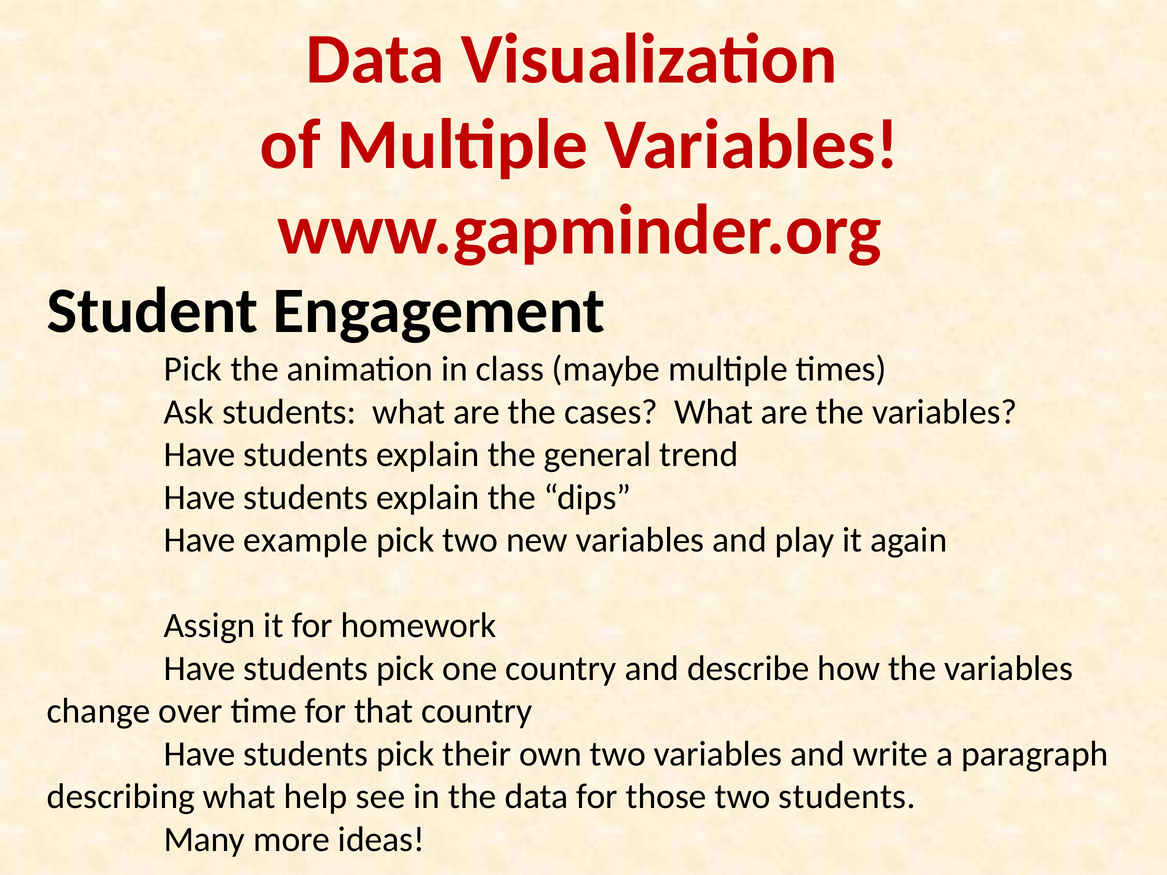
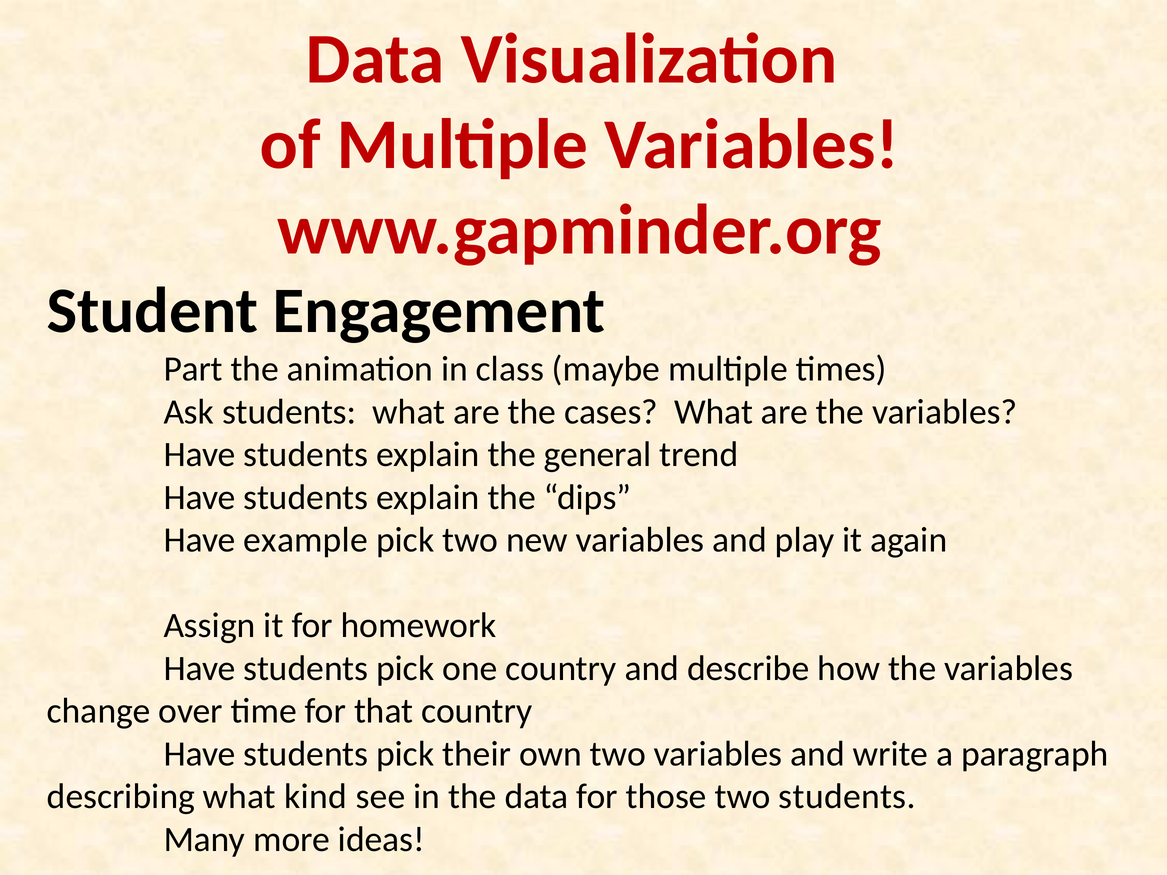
Pick: Pick -> Part (193, 369)
help: help -> kind (316, 797)
